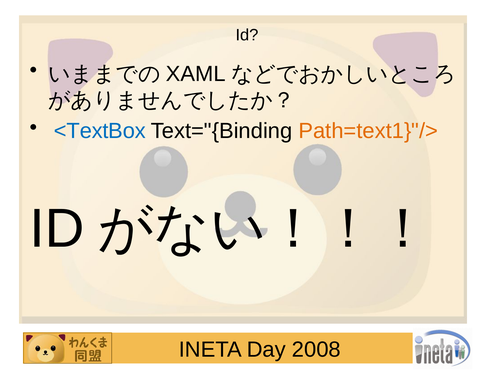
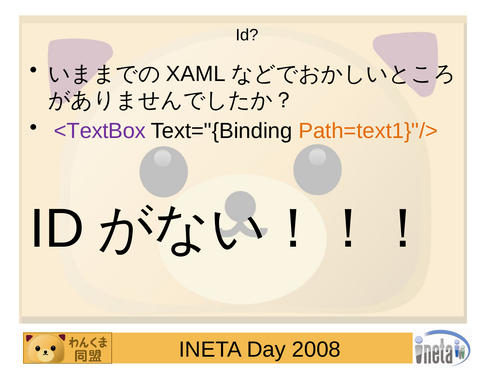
<TextBox colour: blue -> purple (100, 131)
